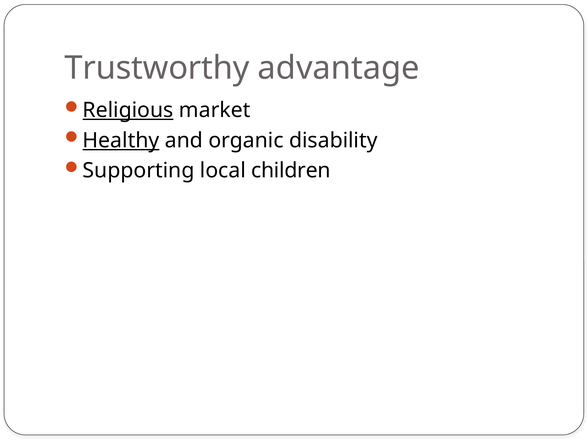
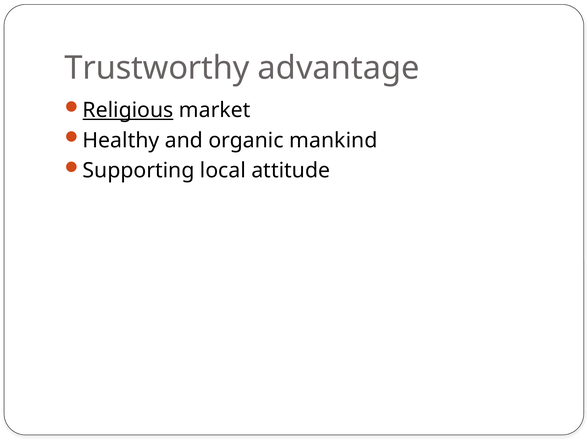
Healthy underline: present -> none (121, 140)
disability: disability -> mankind (333, 140)
children: children -> attitude (291, 171)
